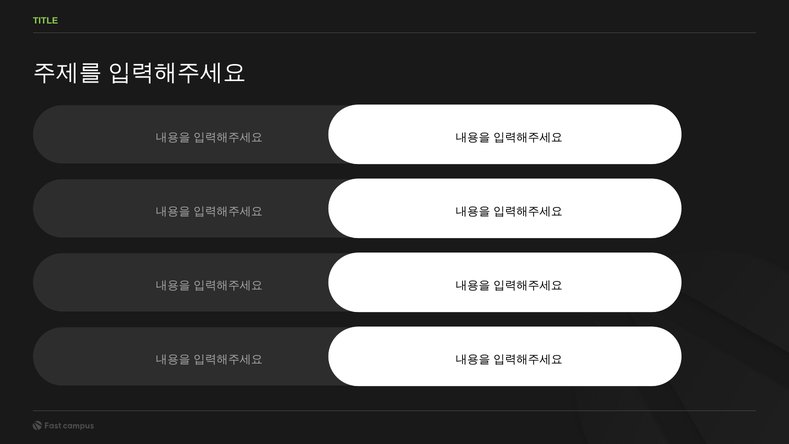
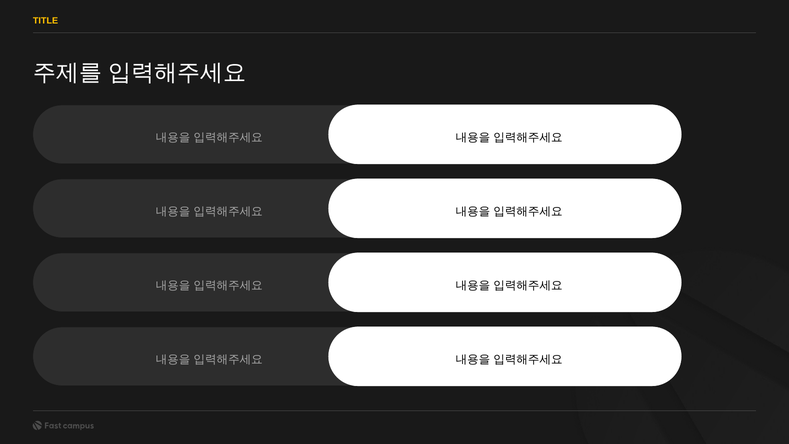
TITLE colour: light green -> yellow (45, 21)
